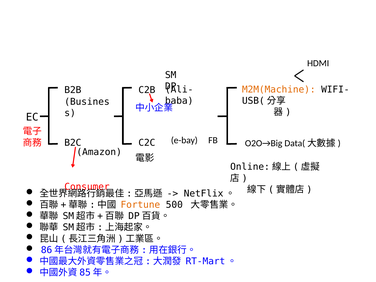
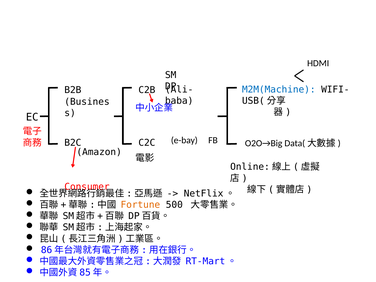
M2M(Machine colour: orange -> blue (279, 90)
